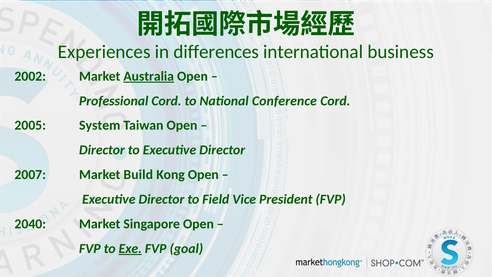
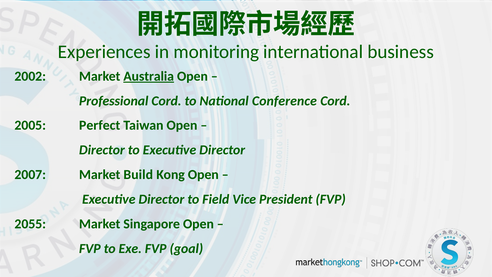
differences: differences -> monitoring (216, 52)
System: System -> Perfect (100, 125)
2040: 2040 -> 2055 (30, 224)
Exe underline: present -> none (130, 248)
